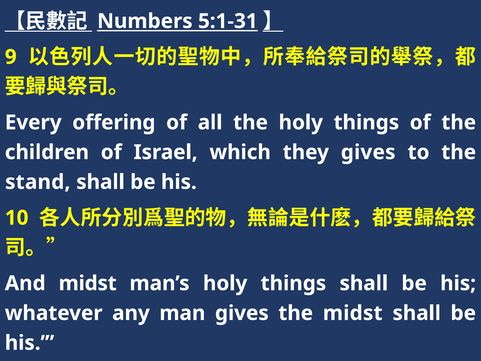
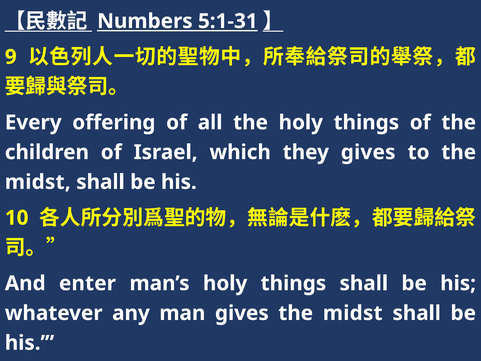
stand: stand -> midst (38, 182)
And midst: midst -> enter (87, 283)
